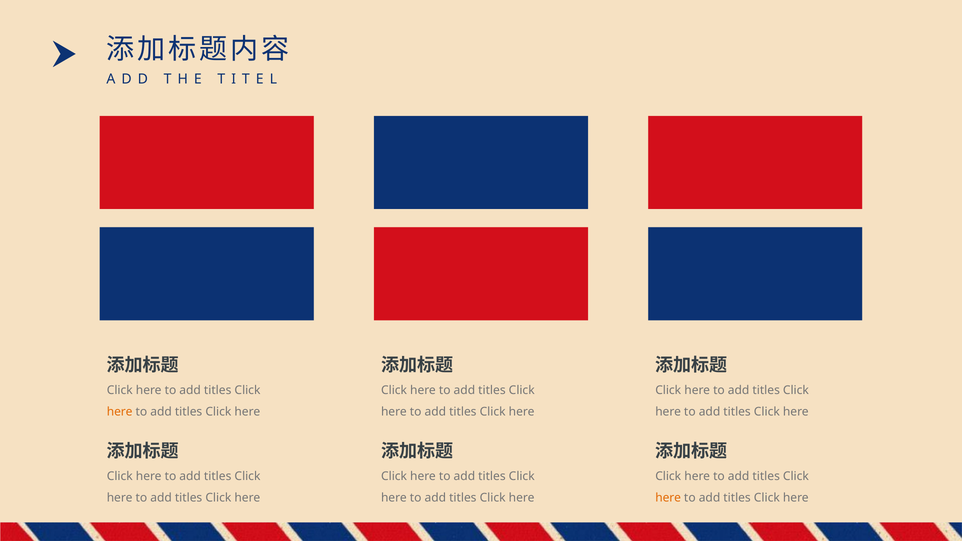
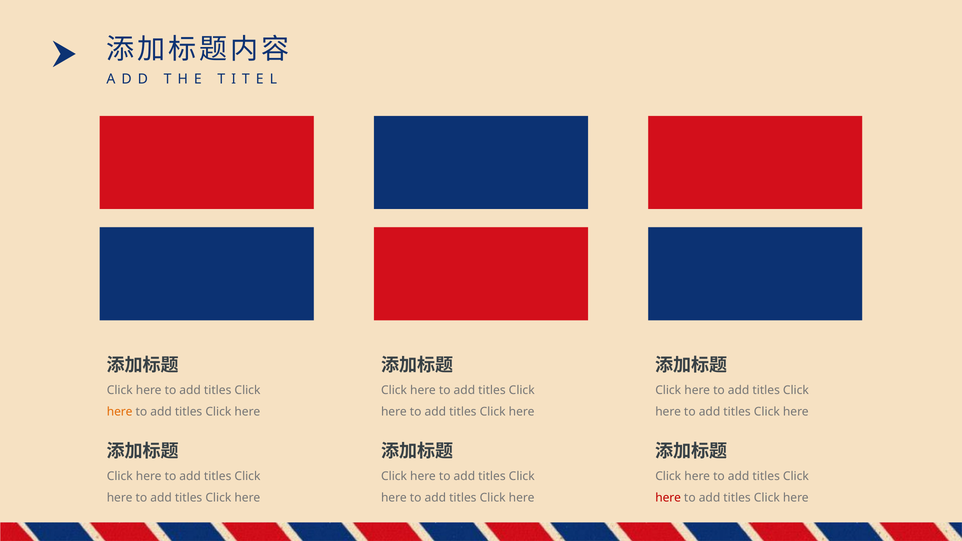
here colour: orange -> red (668, 498)
